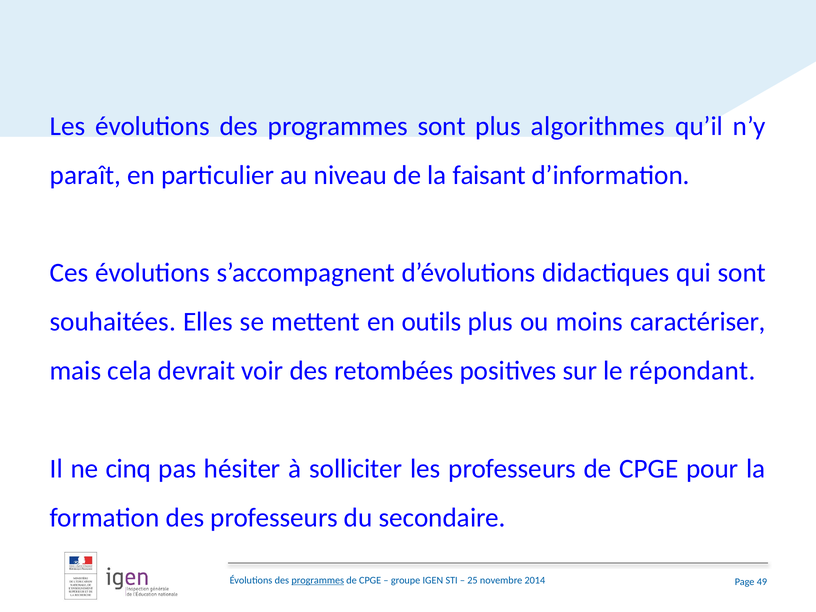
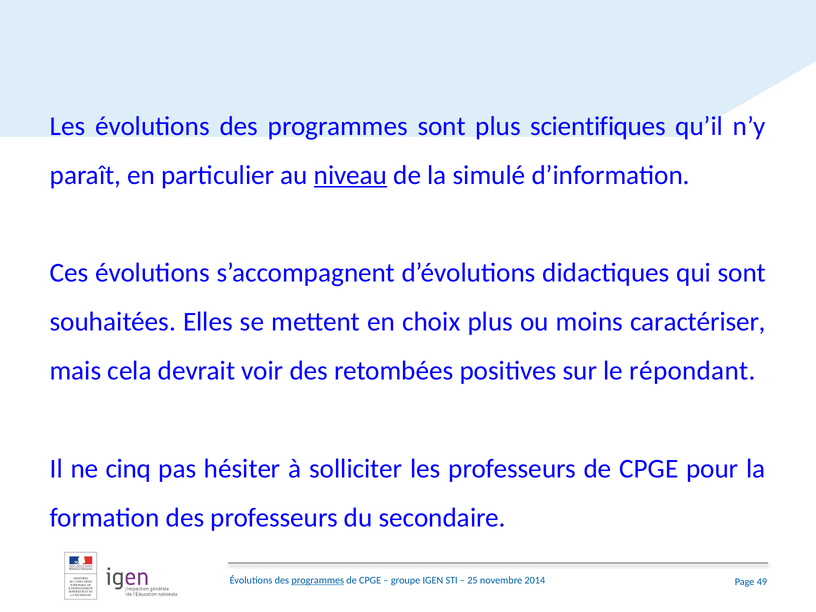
algorithmes: algorithmes -> scientifiques (598, 126)
niveau underline: none -> present (351, 175)
faisant: faisant -> simulé (489, 175)
outils: outils -> choix (431, 322)
